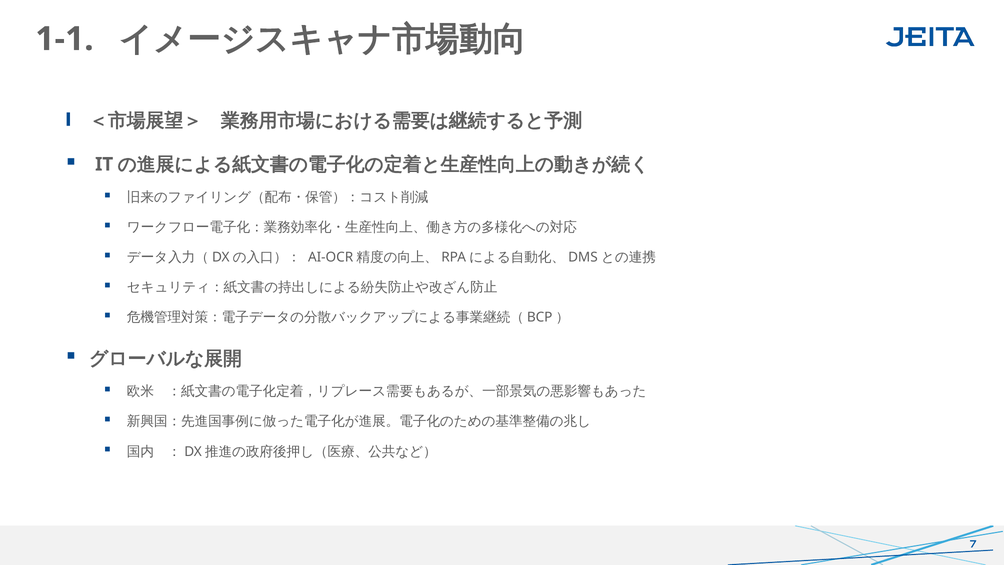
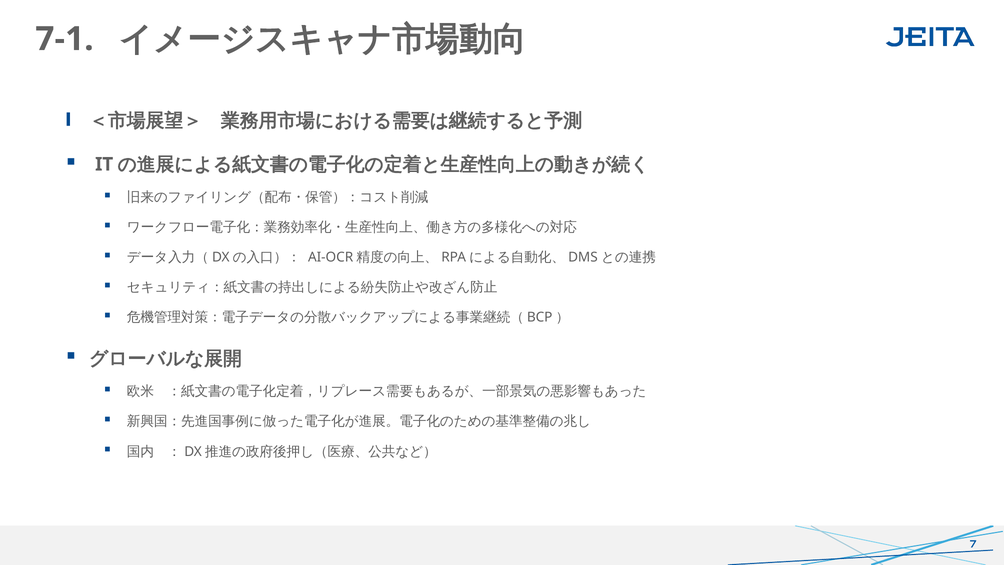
1-1: 1-1 -> 7-1 (64, 39)
